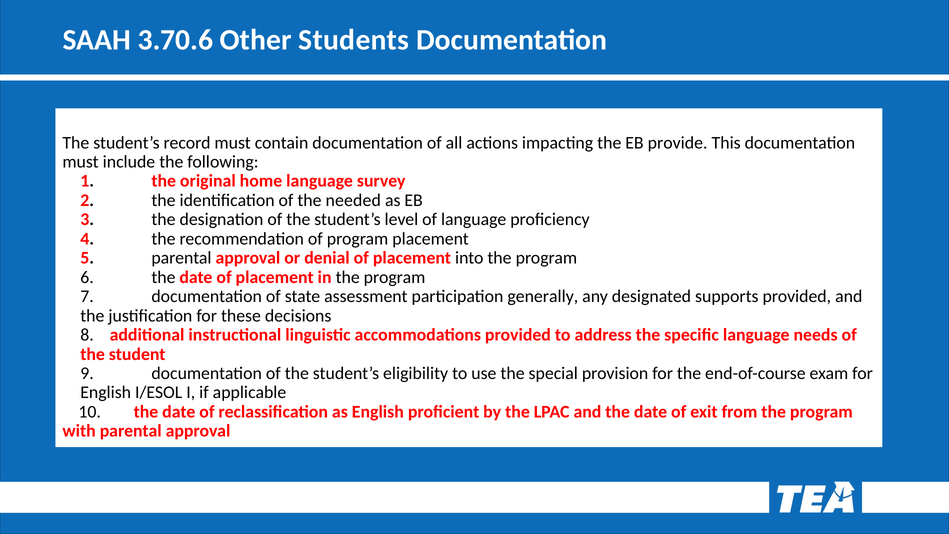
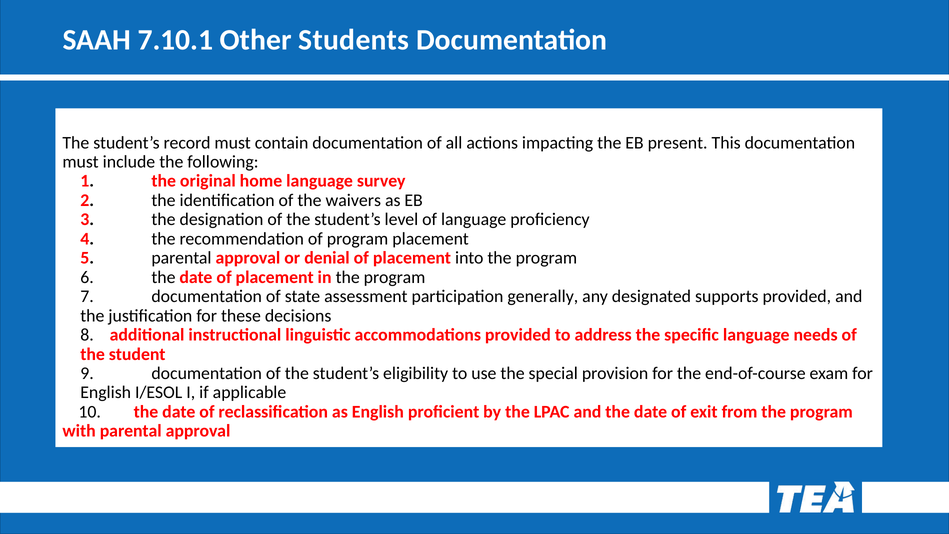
3.70.6: 3.70.6 -> 7.10.1 (175, 40)
provide: provide -> present (678, 143)
needed: needed -> waivers (353, 200)
